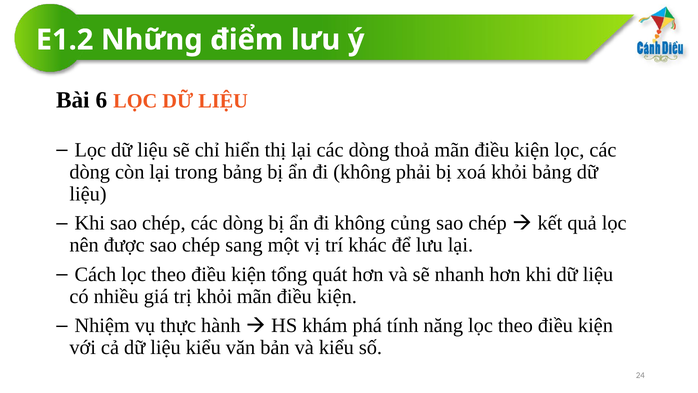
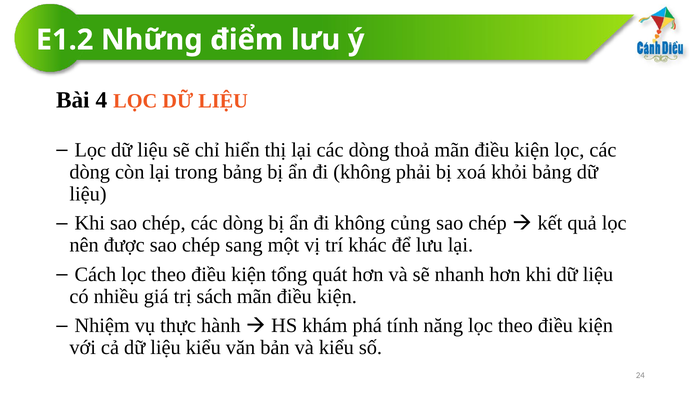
6: 6 -> 4 (102, 100)
trị khỏi: khỏi -> sách (214, 296)
